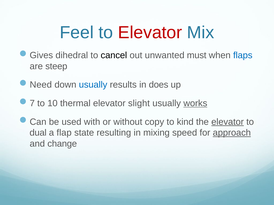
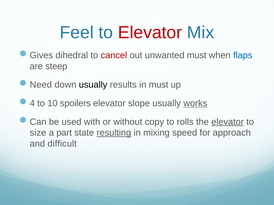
cancel colour: black -> red (114, 55)
usually colour: blue -> black (93, 85)
in does: does -> must (159, 85)
7: 7 -> 4 (32, 104)
thermal: thermal -> spoilers (75, 104)
slight: slight -> slope (139, 104)
kind: kind -> rolls (185, 122)
dual: dual -> size (38, 133)
flap: flap -> part (64, 133)
resulting underline: none -> present (114, 133)
approach underline: present -> none (232, 133)
change: change -> difficult (62, 144)
